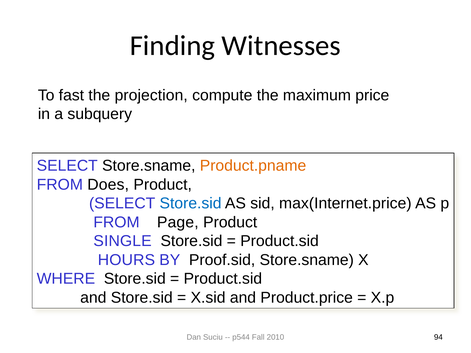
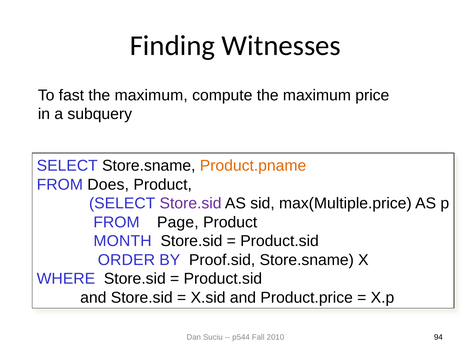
projection: projection -> maximum (151, 95)
Store.sid colour: blue -> purple (191, 204)
max(Internet.price: max(Internet.price -> max(Multiple.price (345, 204)
SINGLE: SINGLE -> MONTH (123, 241)
HOURS: HOURS -> ORDER (126, 260)
